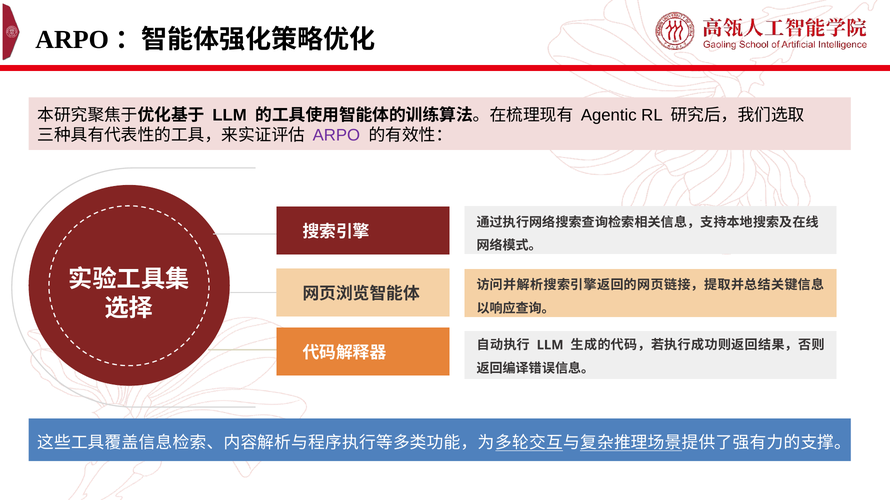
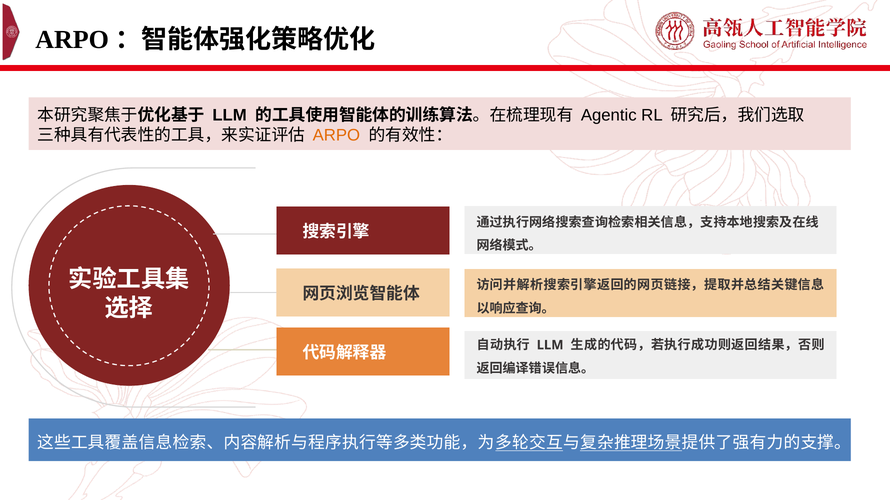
ARPO colour: purple -> orange (336, 135)
